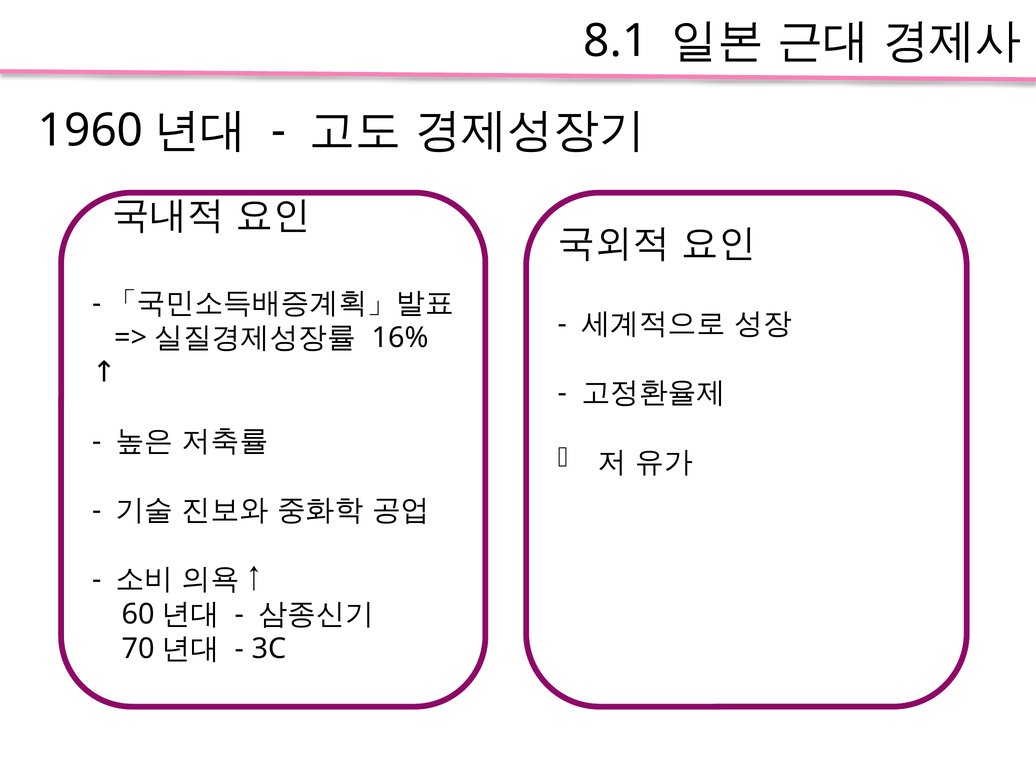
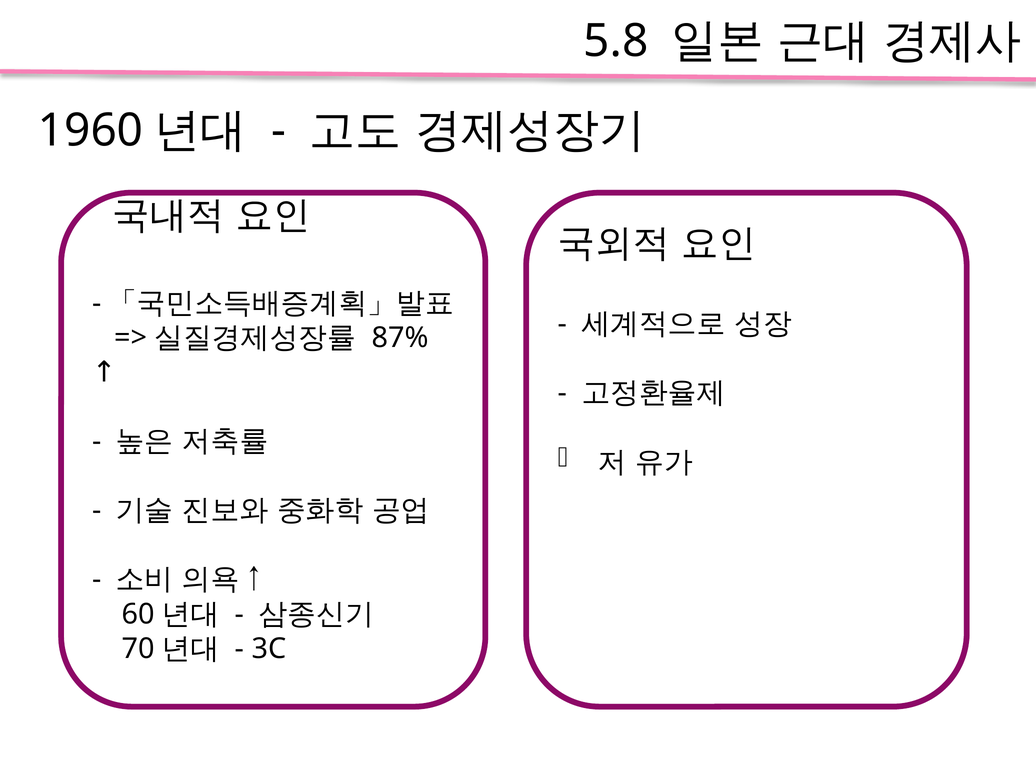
8.1: 8.1 -> 5.8 (616, 41)
16%: 16% -> 87% (400, 338)
